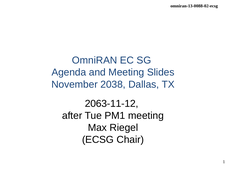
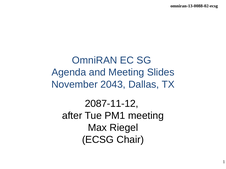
2038: 2038 -> 2043 (113, 85)
2063-11-12: 2063-11-12 -> 2087-11-12 (112, 104)
